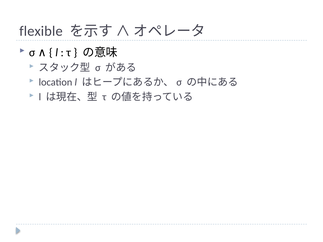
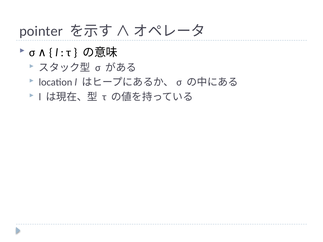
flexible: flexible -> pointer (41, 31)
